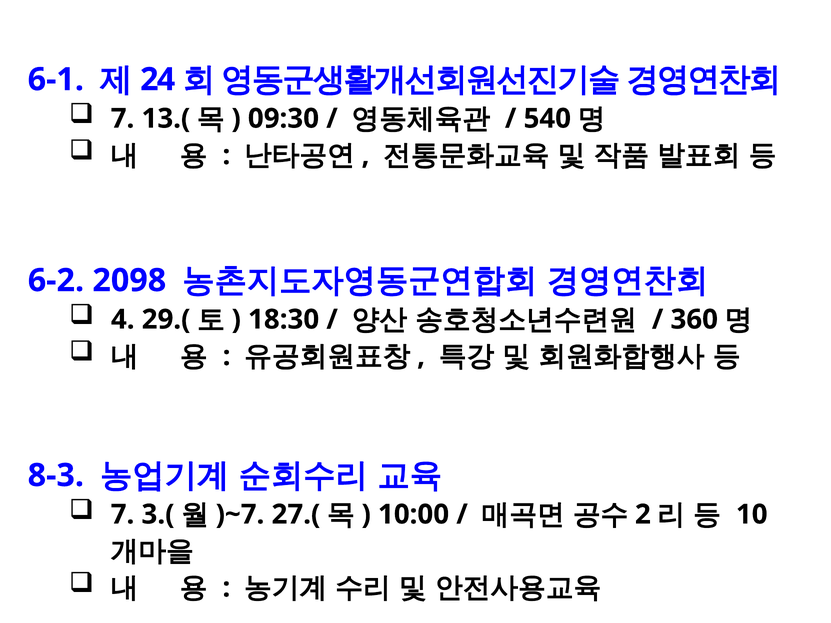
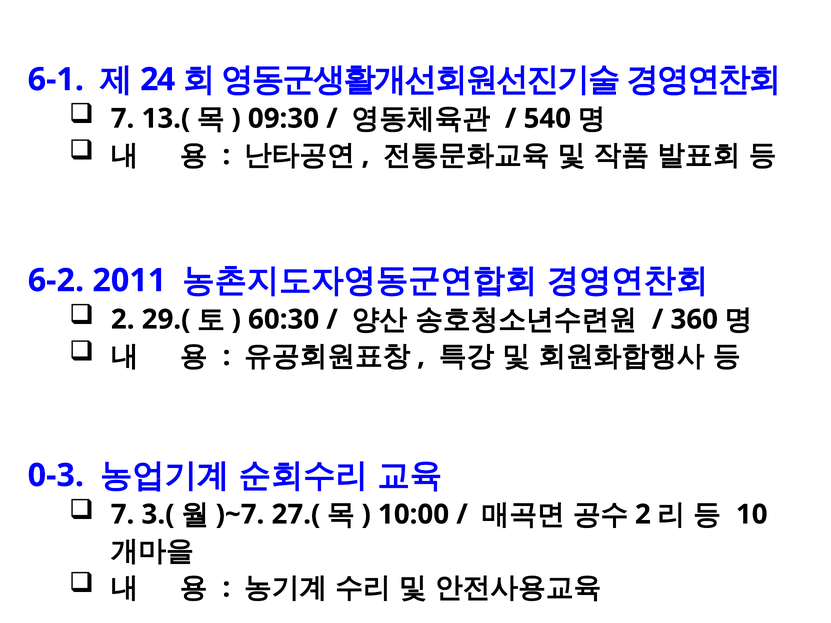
2098: 2098 -> 2011 (129, 281)
4: 4 -> 2 (123, 320)
18:30: 18:30 -> 60:30 (284, 320)
8-3: 8-3 -> 0-3 (56, 476)
